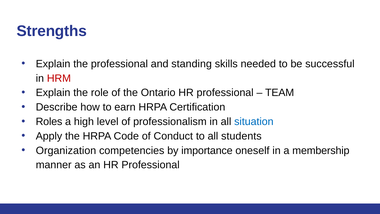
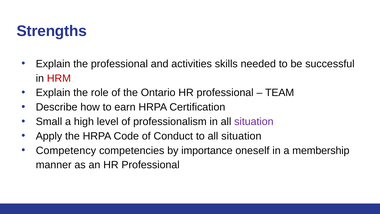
standing: standing -> activities (192, 64)
Roles: Roles -> Small (49, 121)
situation colour: blue -> purple (254, 121)
to all students: students -> situation (241, 136)
Organization: Organization -> Competency (66, 150)
